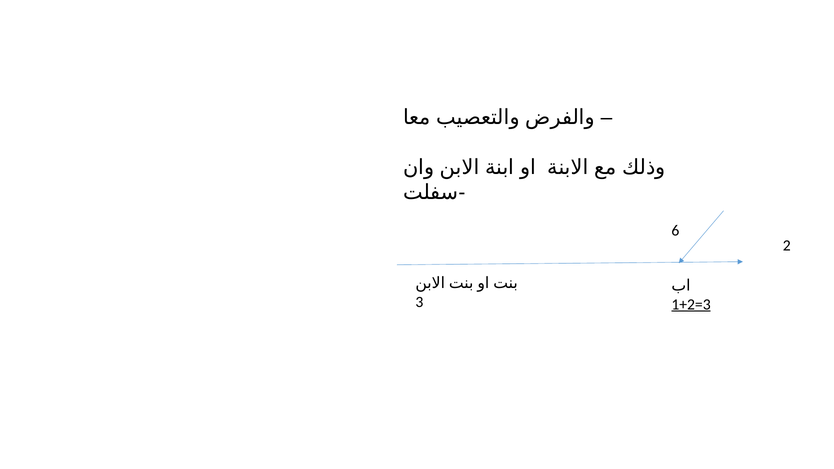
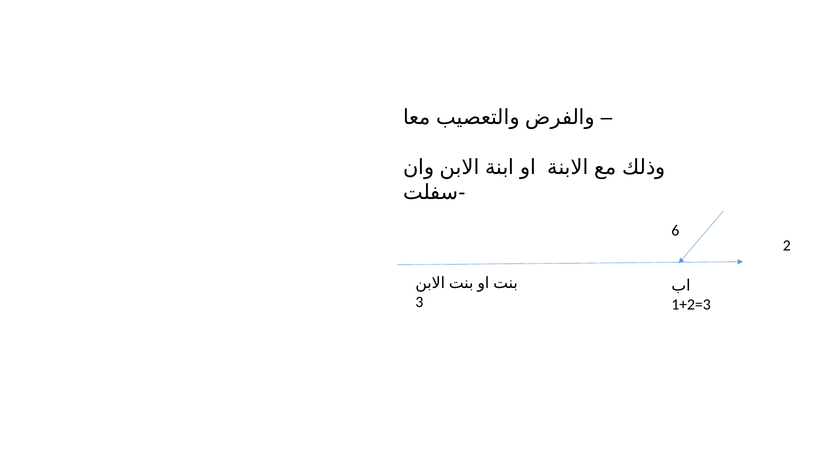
1+2=3 underline: present -> none (691, 304)
